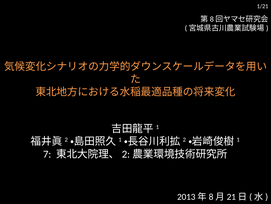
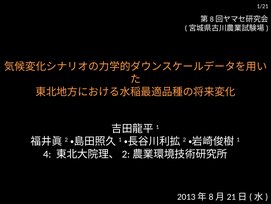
7: 7 -> 4 (47, 154)
